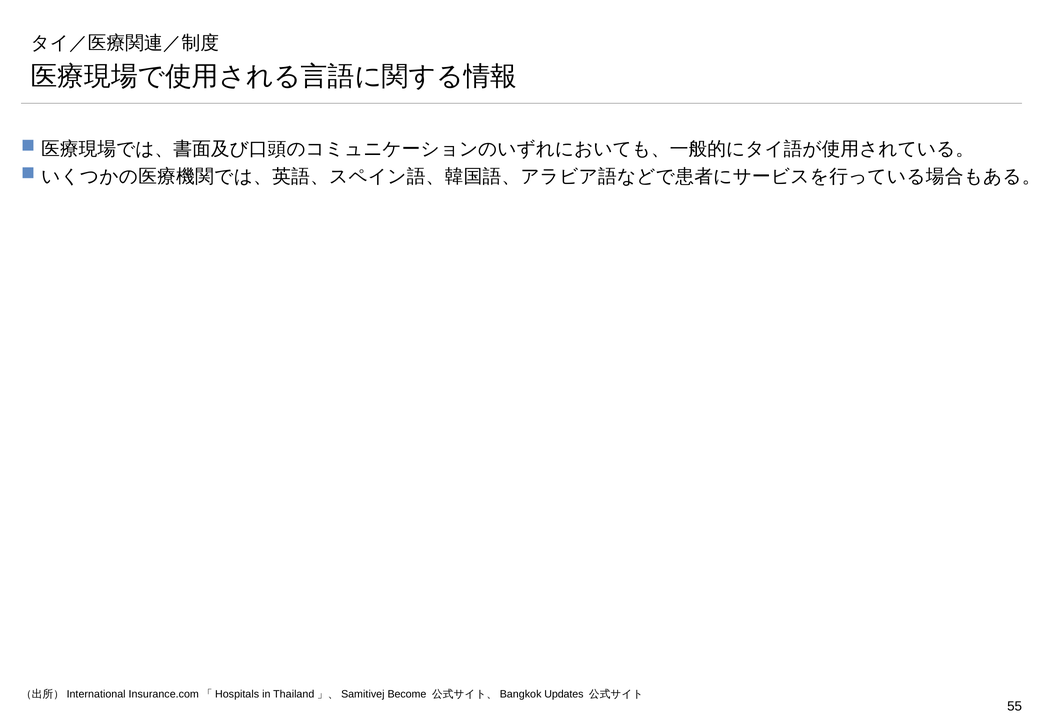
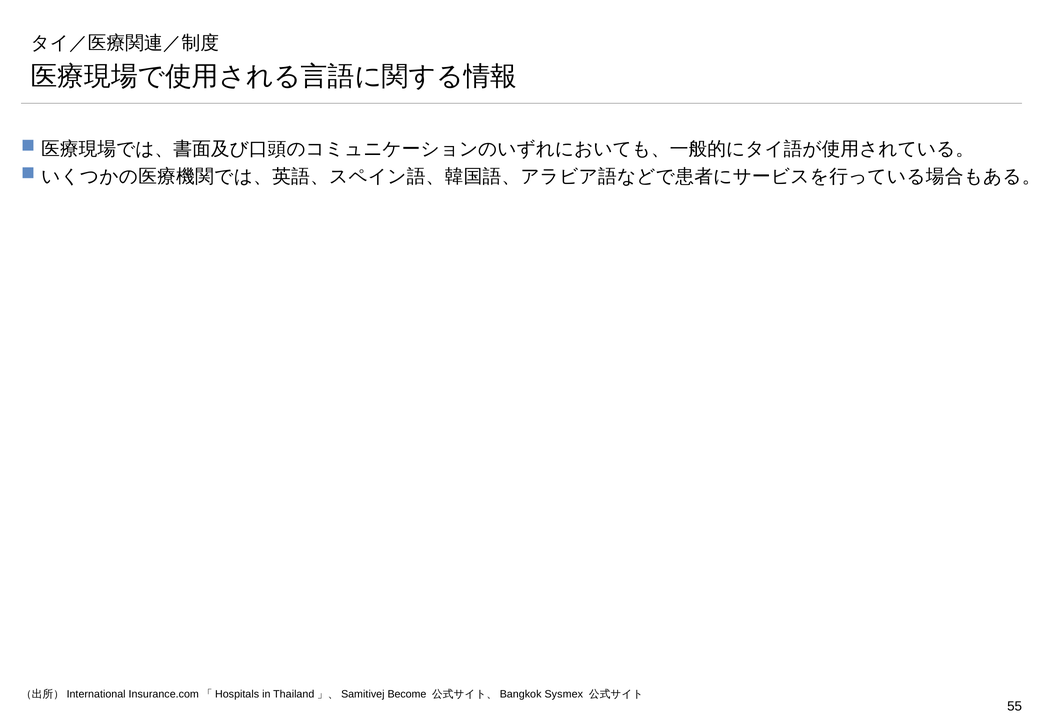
Updates: Updates -> Sysmex (564, 694)
